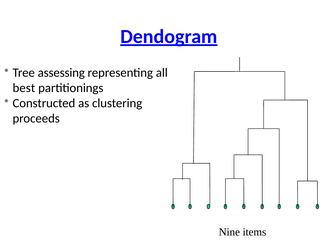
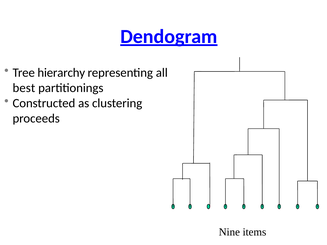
assessing: assessing -> hierarchy (61, 73)
